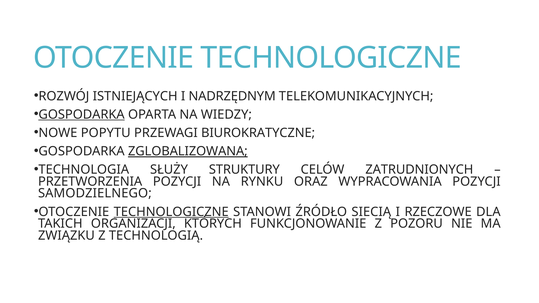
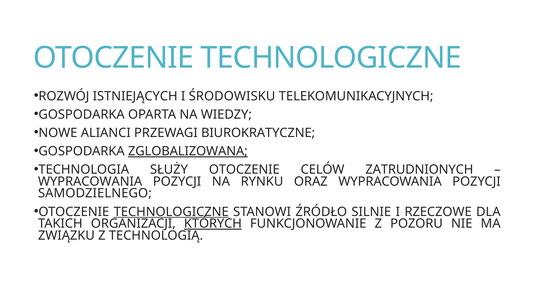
NADRZĘDNYM: NADRZĘDNYM -> ŚRODOWISKU (232, 96)
GOSPODARKA underline: present -> none (82, 115)
POPYTU: POPYTU -> ALIANCI (106, 133)
SŁUŻY STRUKTURY: STRUKTURY -> OTOCZENIE (244, 170)
PRZETWORZENIA: PRZETWORZENIA -> WYPRACOWANIA (90, 182)
SIECIĄ: SIECIĄ -> SILNIE (371, 212)
KTÓRYCH underline: none -> present (213, 224)
